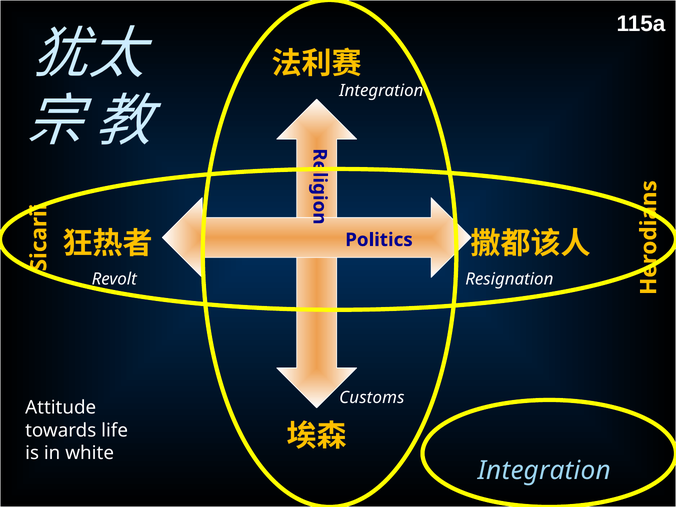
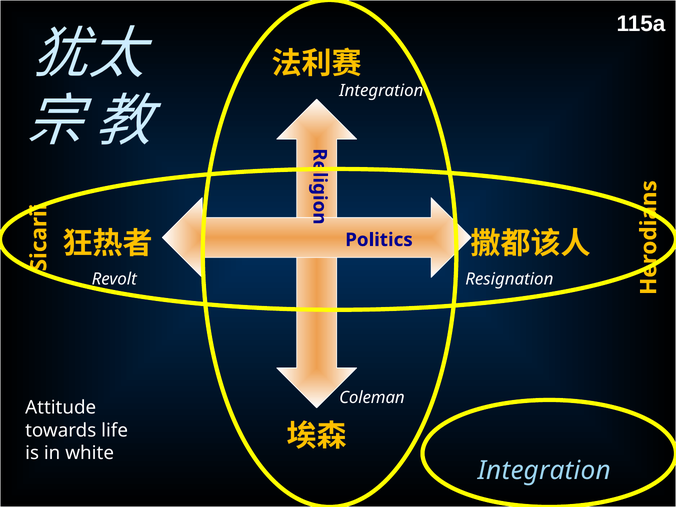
Customs: Customs -> Coleman (372, 398)
